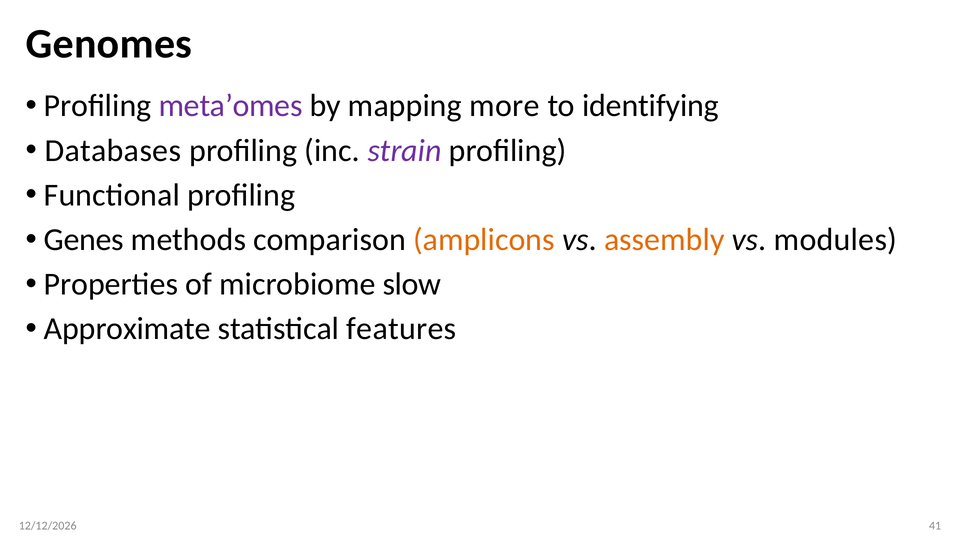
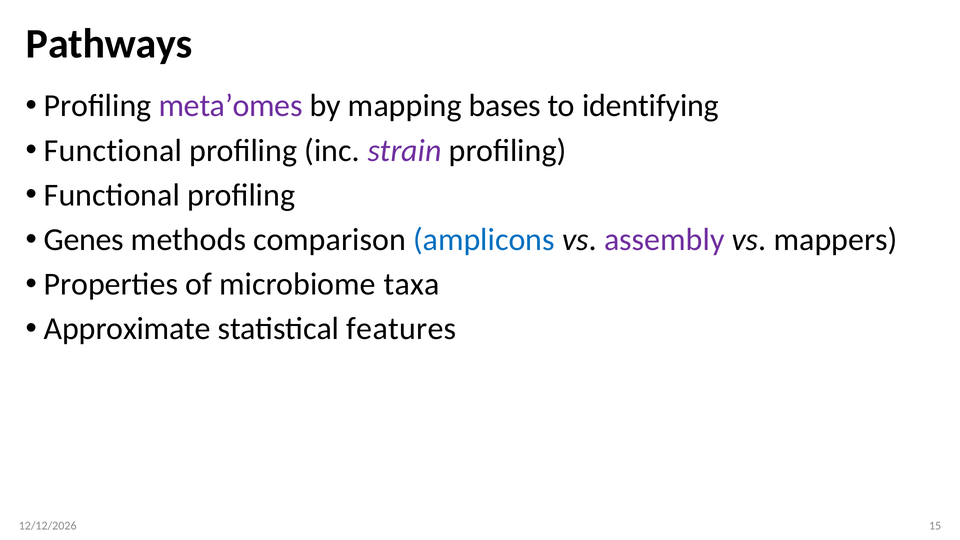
Genomes: Genomes -> Pathways (109, 44)
more: more -> bases (505, 106)
Databases: Databases -> Functional (113, 151)
amplicons colour: orange -> blue (484, 240)
assembly colour: orange -> purple (664, 240)
modules: modules -> mappers (836, 240)
slow: slow -> taxa (412, 284)
41: 41 -> 15 (935, 526)
